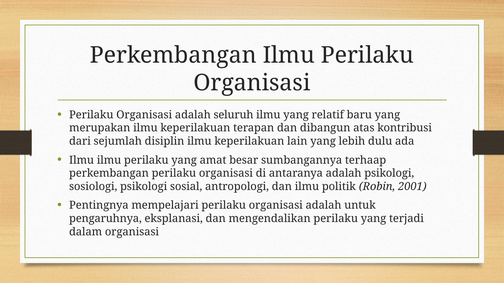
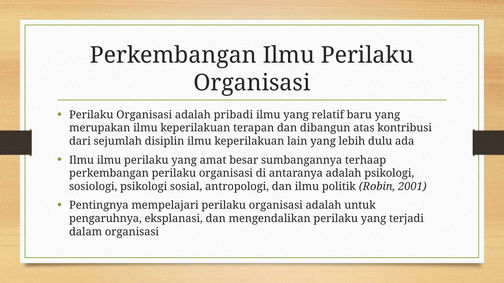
seluruh: seluruh -> pribadi (233, 115)
